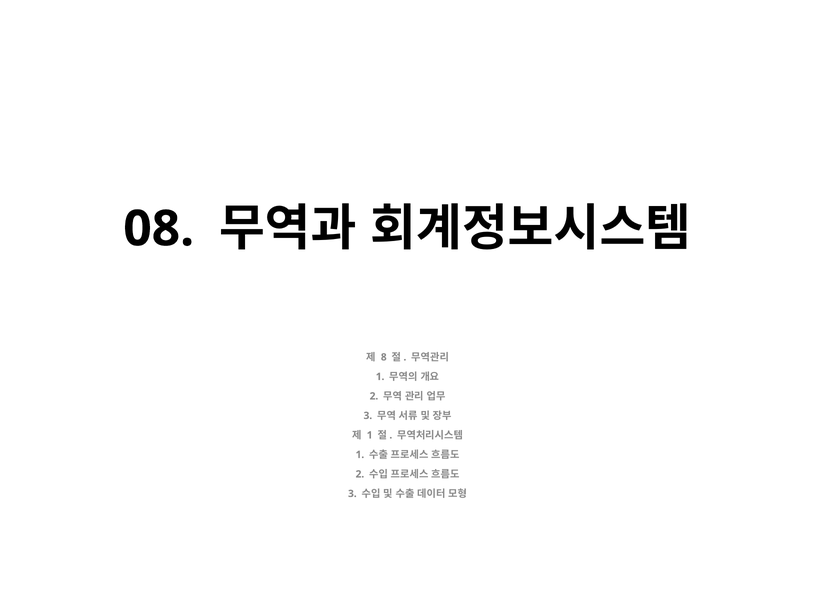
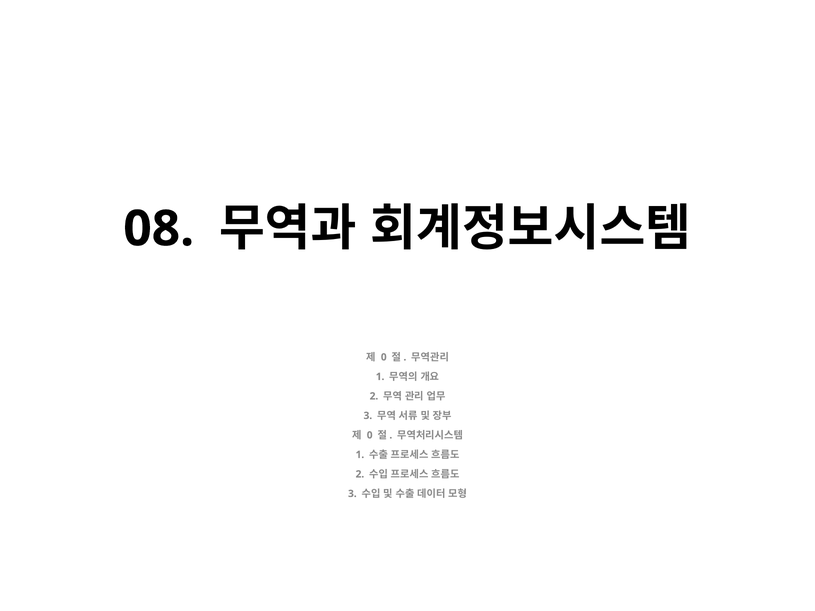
8: 8 -> 0 (384, 357)
1: 1 -> 0 (370, 435)
